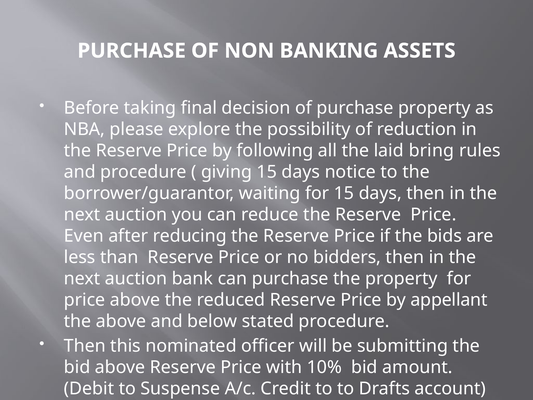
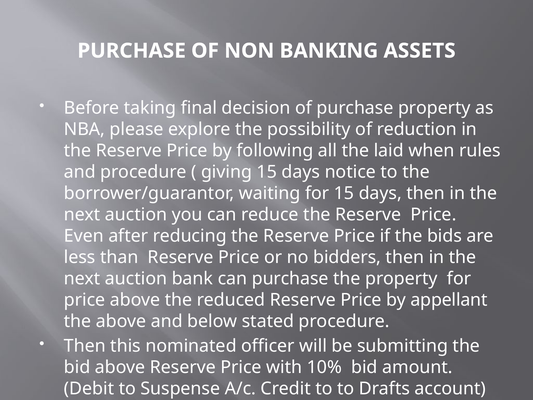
bring: bring -> when (431, 150)
